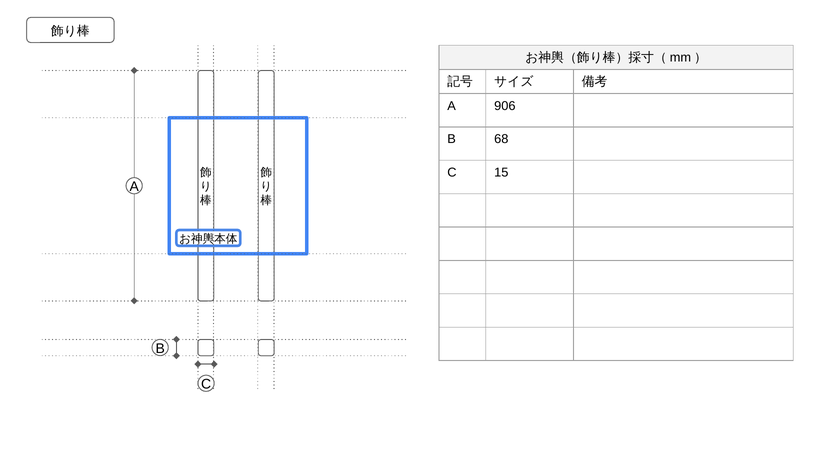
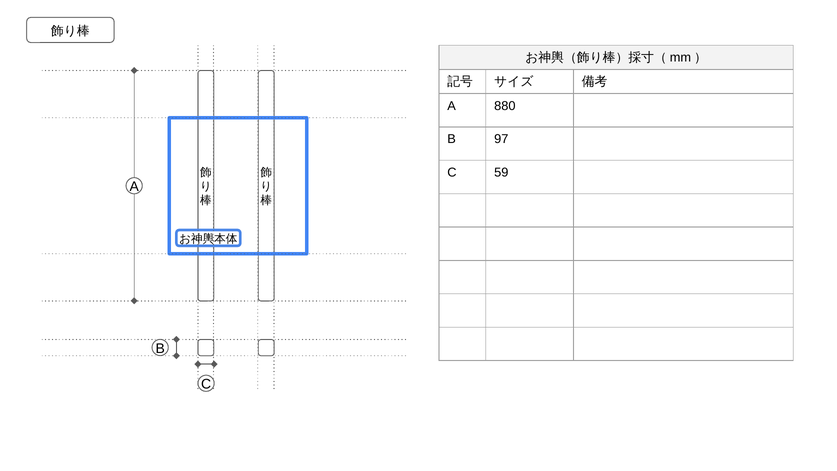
906: 906 -> 880 (505, 106)
68: 68 -> 97 (501, 139)
15: 15 -> 59 (501, 173)
